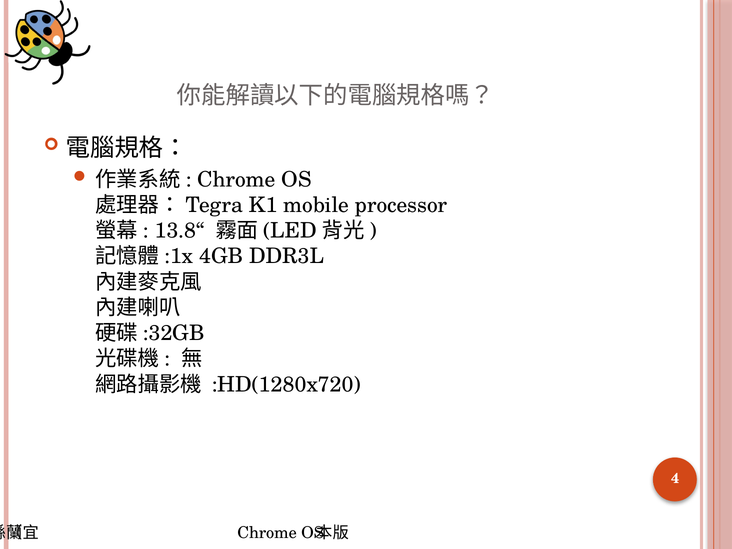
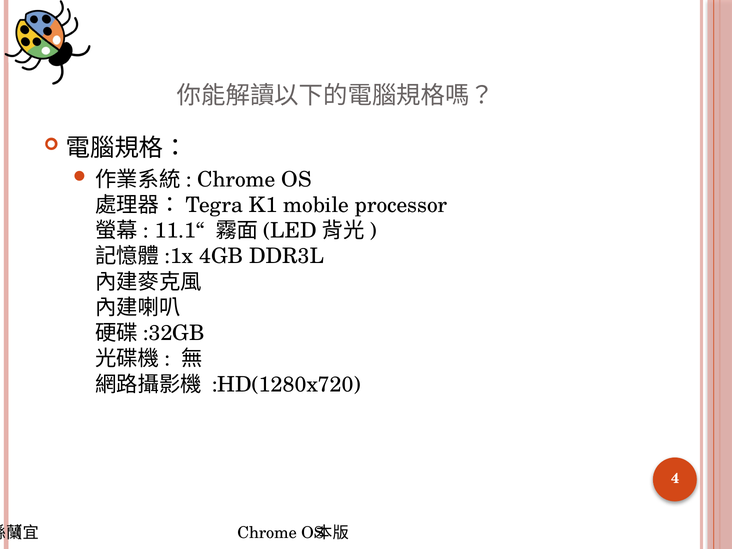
13.8“: 13.8“ -> 11.1“ (180, 231)
